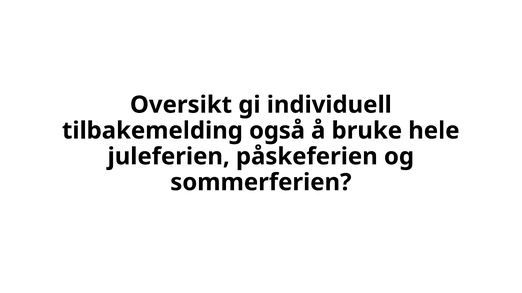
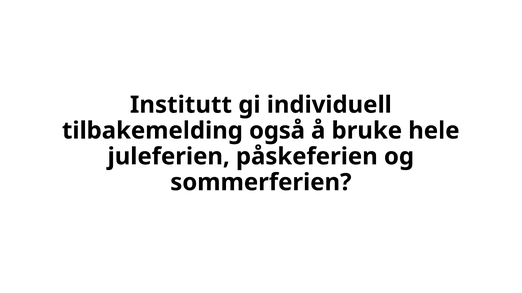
Oversikt: Oversikt -> Institutt (181, 105)
